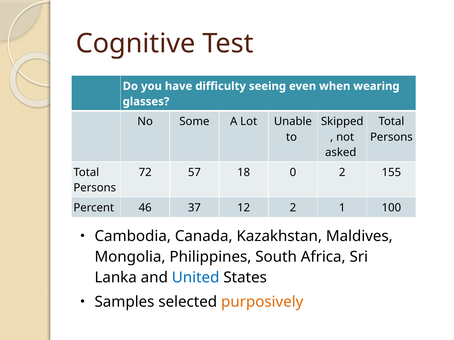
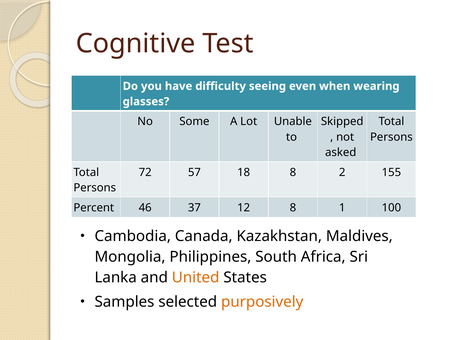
18 0: 0 -> 8 (293, 173)
12 2: 2 -> 8 (293, 208)
United colour: blue -> orange (196, 278)
